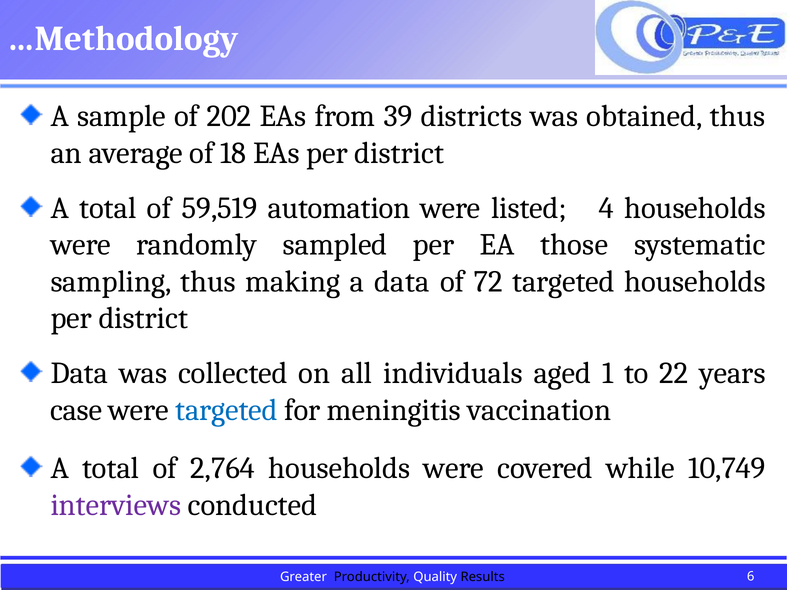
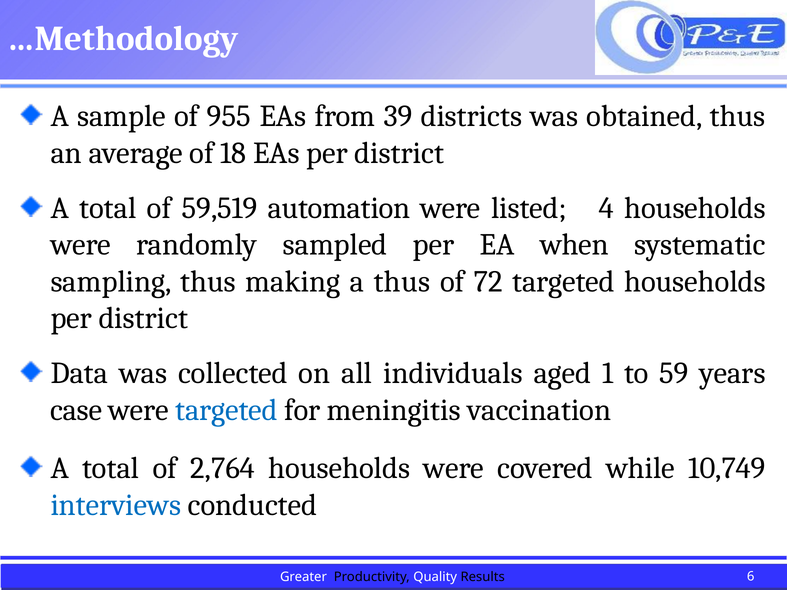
202: 202 -> 955 (229, 116)
those: those -> when (574, 245)
a data: data -> thus (402, 282)
22: 22 -> 59 (674, 373)
interviews colour: purple -> blue (116, 505)
